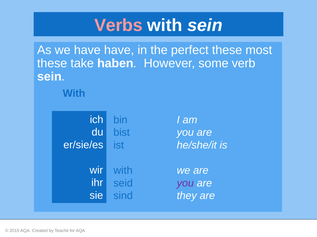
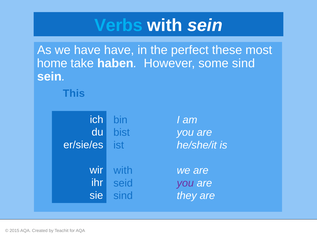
Verbs colour: pink -> light blue (119, 25)
these: these -> home (52, 64)
some verb: verb -> sind (243, 64)
With: With -> This (74, 94)
